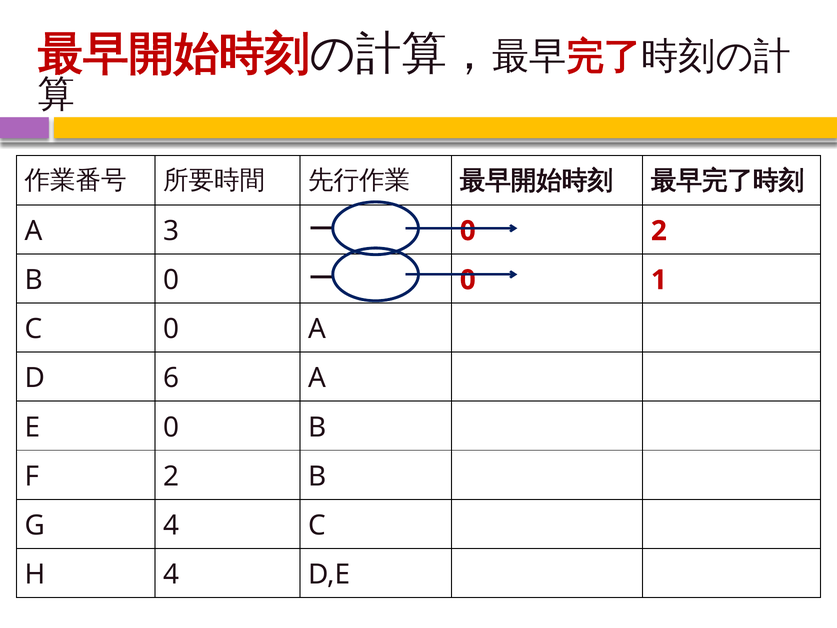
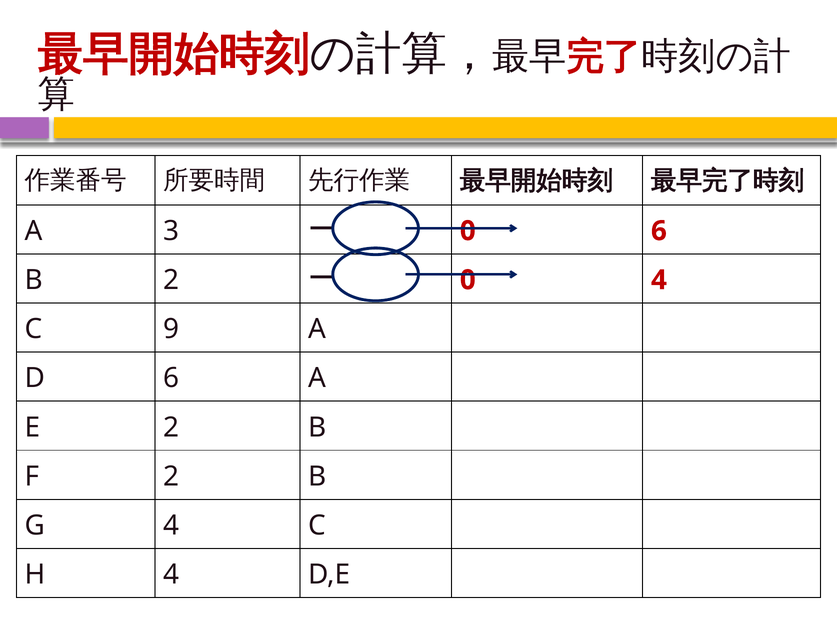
0 2: 2 -> 6 (659, 231)
B 0: 0 -> 2 (171, 280)
0 1: 1 -> 4 (659, 280)
C 0: 0 -> 9 (171, 329)
E 0: 0 -> 2 (171, 427)
